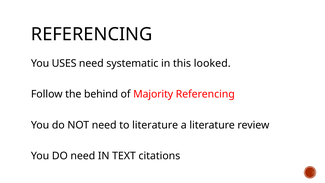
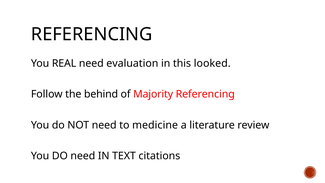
USES: USES -> REAL (64, 63)
systematic: systematic -> evaluation (132, 63)
to literature: literature -> medicine (155, 125)
